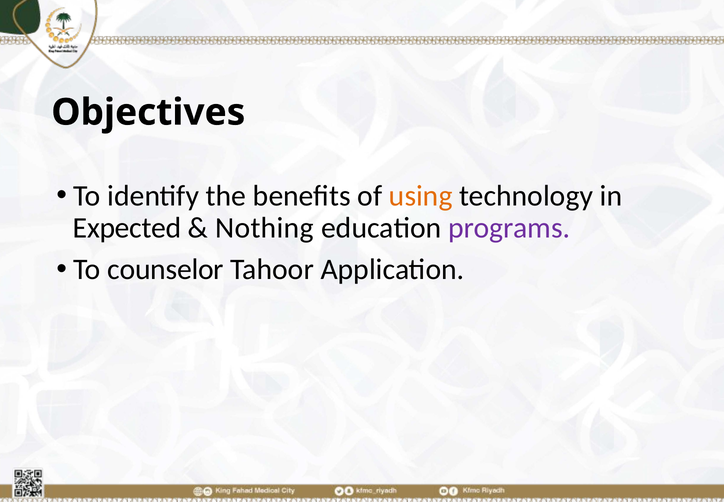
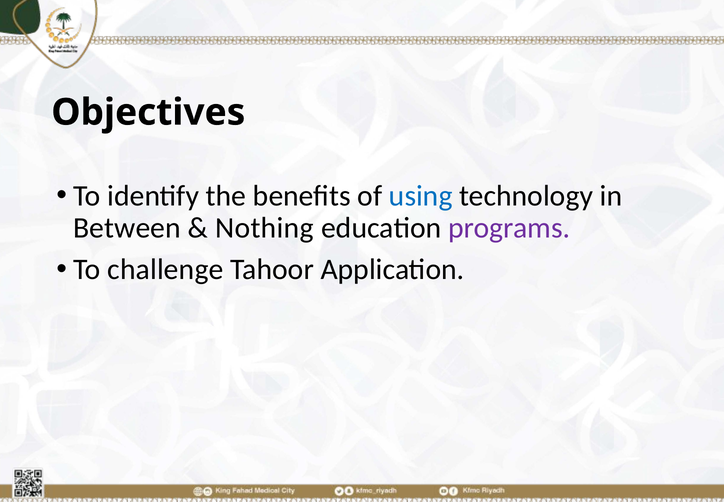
using colour: orange -> blue (421, 195)
Expected: Expected -> Between (127, 227)
counselor: counselor -> challenge (165, 269)
